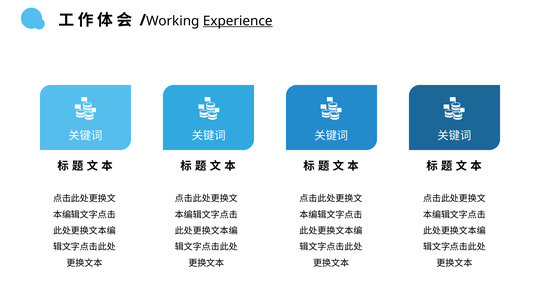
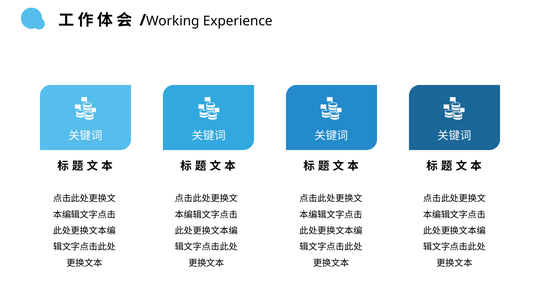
Experience underline: present -> none (238, 21)
